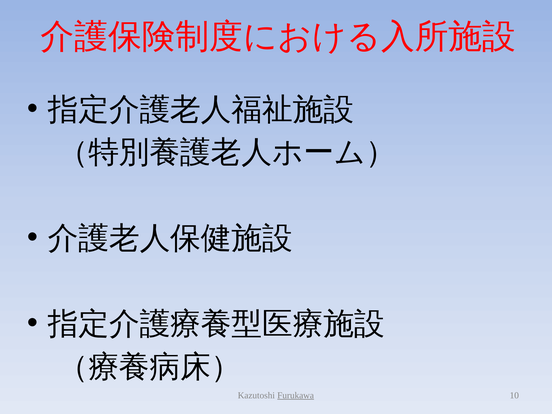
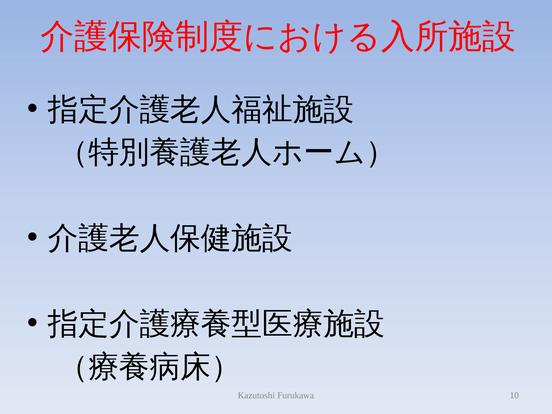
Furukawa underline: present -> none (296, 395)
